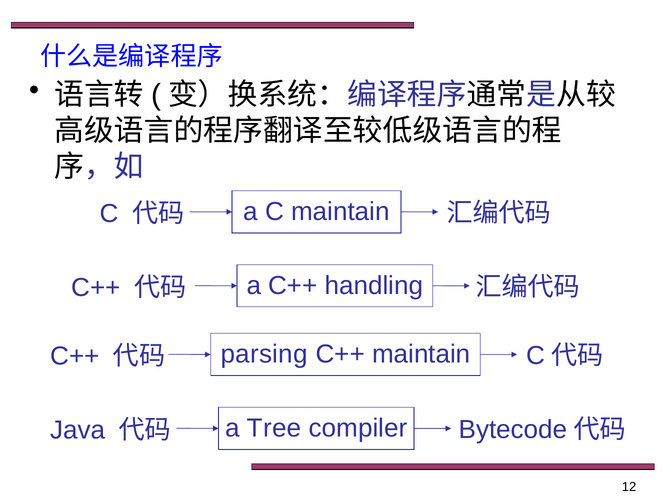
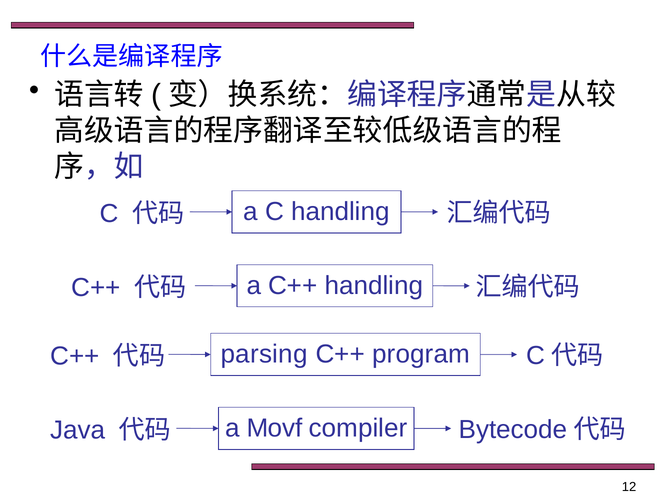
C maintain: maintain -> handling (340, 212)
C++ maintain: maintain -> program (421, 354)
Tree: Tree -> Movf (274, 428)
